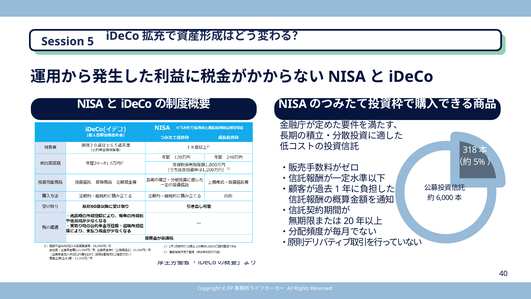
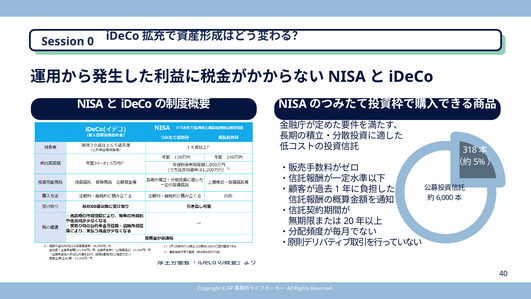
5: 5 -> 0 (91, 41)
